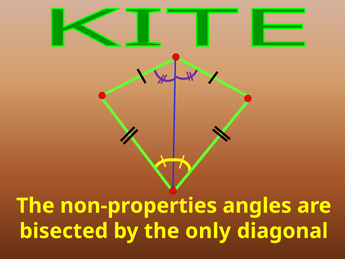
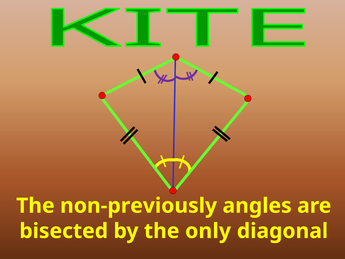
non-properties: non-properties -> non-previously (139, 206)
